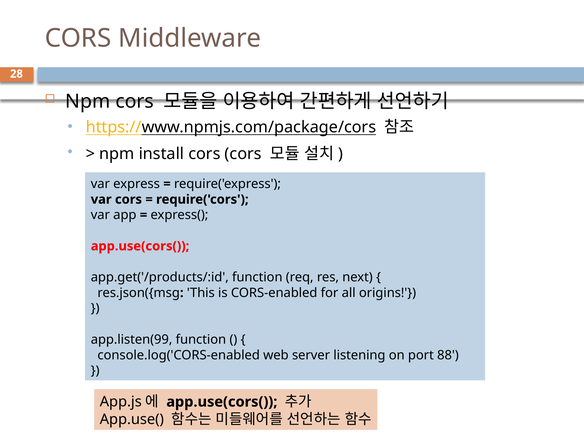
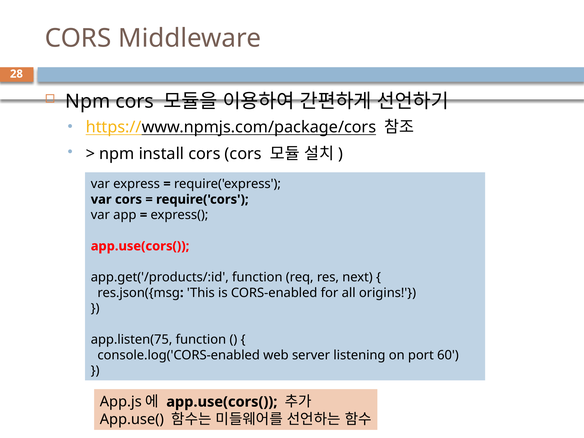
app.listen(99: app.listen(99 -> app.listen(75 (132, 339)
88: 88 -> 60 (448, 355)
